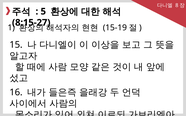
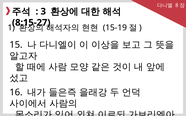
5: 5 -> 3 (43, 11)
